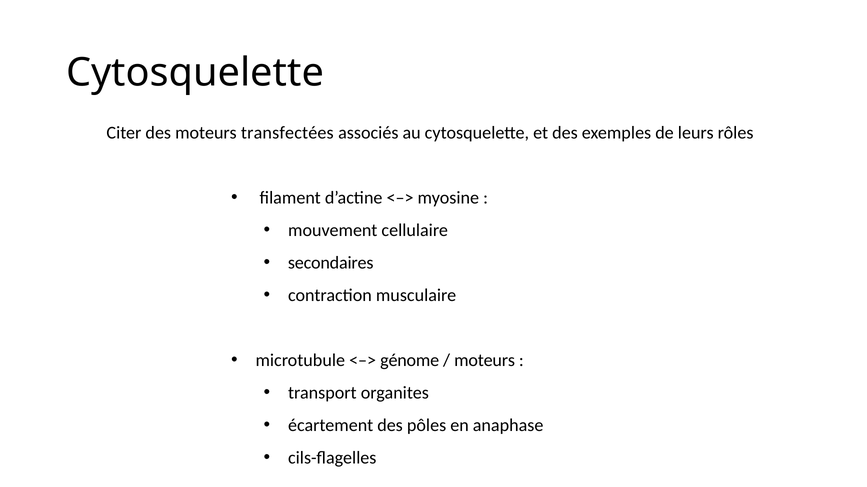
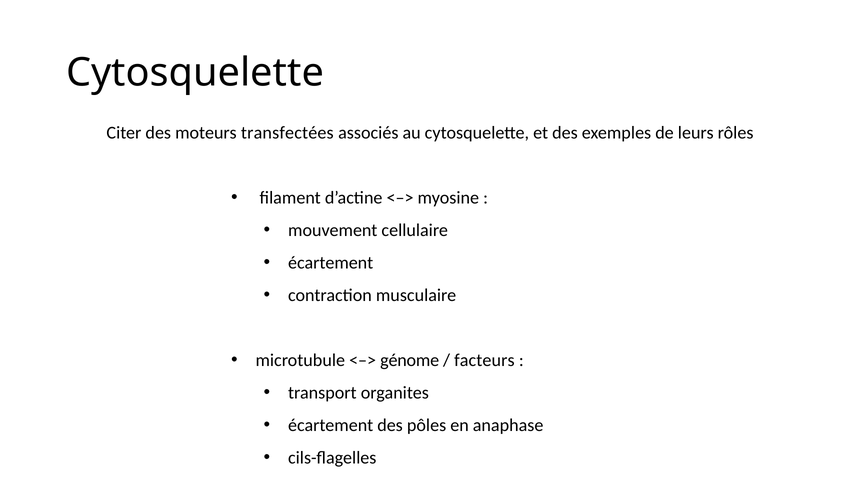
secondaires: secondaires -> écartement (331, 263)
moteurs: moteurs -> facteurs (484, 361)
